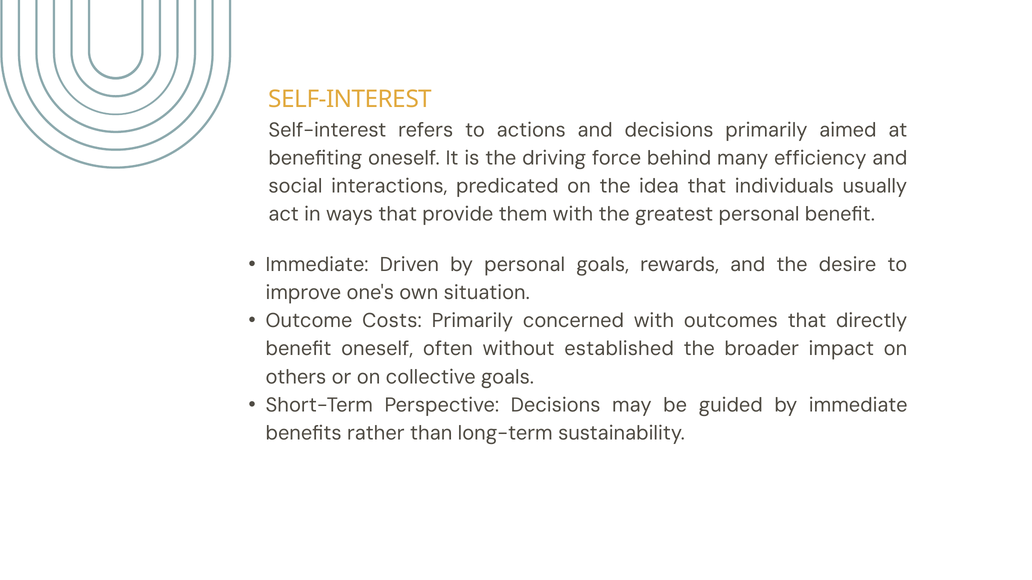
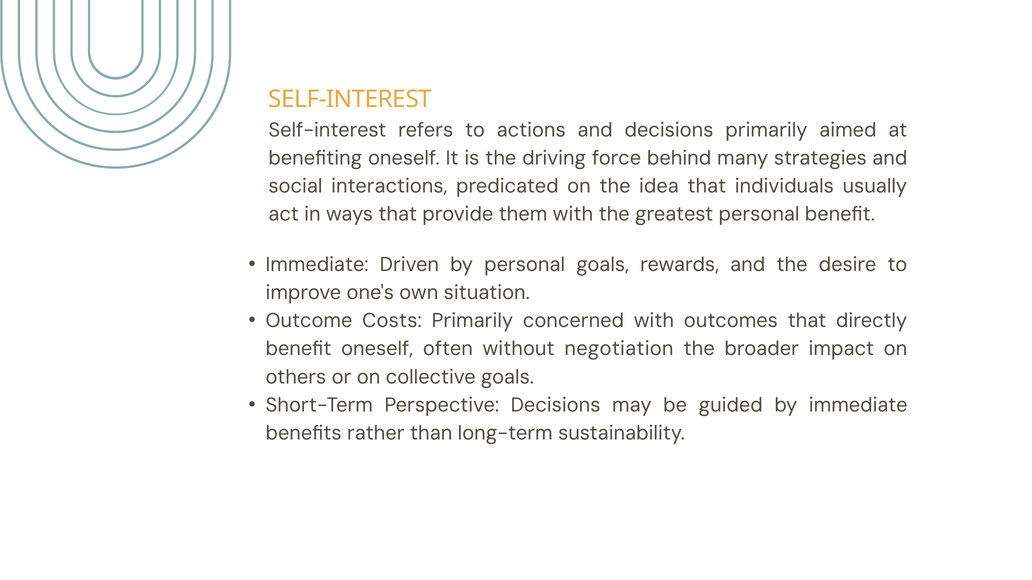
efficiency: efficiency -> strategies (820, 158)
established: established -> negotiation (619, 349)
